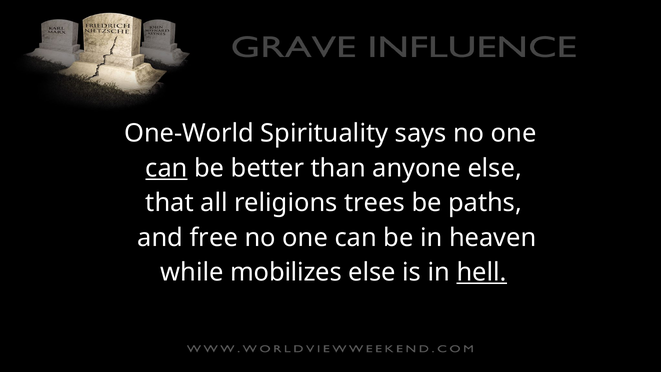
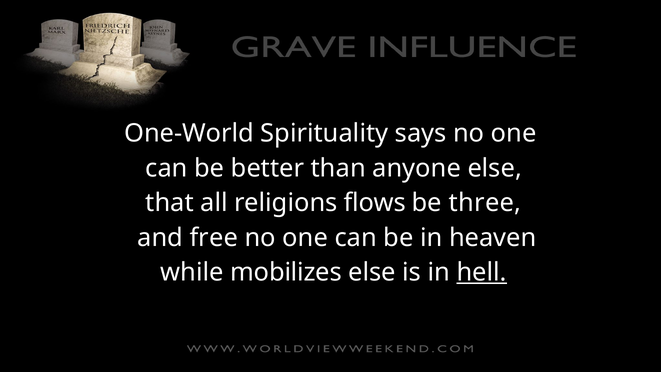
can underline: present -> none (166, 168)
trees: trees -> flows (375, 203)
paths: paths -> three (485, 203)
